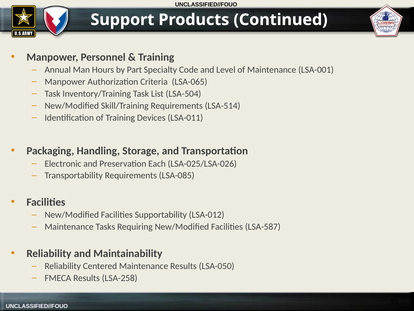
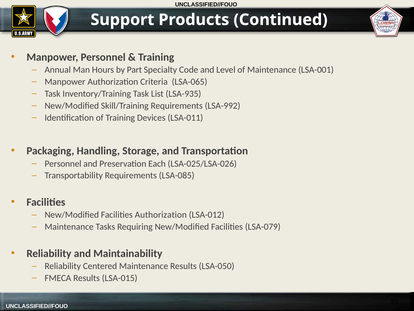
LSA-504: LSA-504 -> LSA-935 (183, 94)
LSA-514: LSA-514 -> LSA-992 (223, 106)
Electronic: Electronic -> Personnel (63, 163)
Facilities Supportability: Supportability -> Authorization (161, 215)
LSA-587: LSA-587 -> LSA-079 (263, 227)
LSA-258: LSA-258 -> LSA-015 (120, 278)
